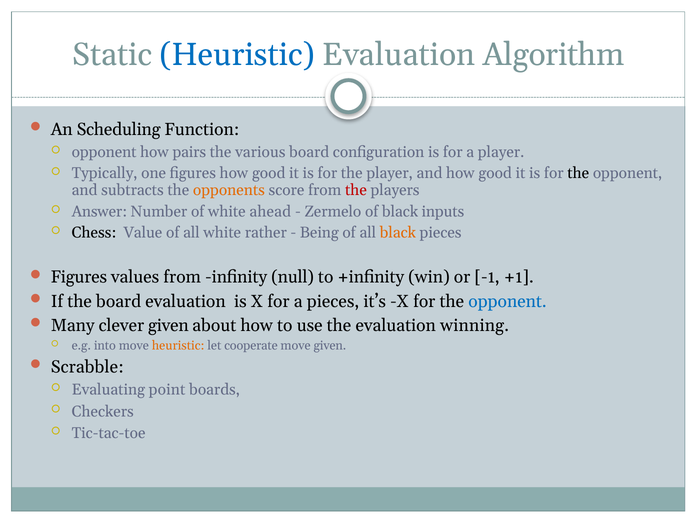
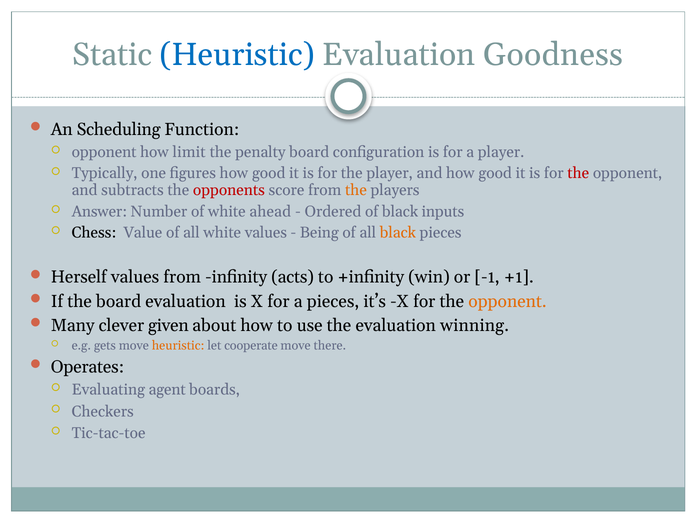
Algorithm: Algorithm -> Goodness (553, 55)
pairs: pairs -> limit (189, 152)
various: various -> penalty (260, 152)
the colour: black -> red (578, 173)
opponents colour: orange -> red (229, 190)
the colour: red -> orange (356, 190)
Zermelo: Zermelo -> Ordered (333, 211)
white rather: rather -> values (266, 233)
Figures: Figures -> Herself (79, 277)
null: null -> acts (293, 277)
opponent colour: blue -> orange (507, 301)
into: into -> gets (105, 345)
move given: given -> there (330, 345)
Scrabble: Scrabble -> Operates (87, 367)
point: point -> agent (167, 390)
